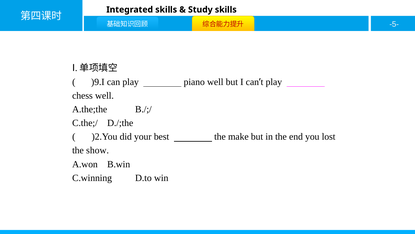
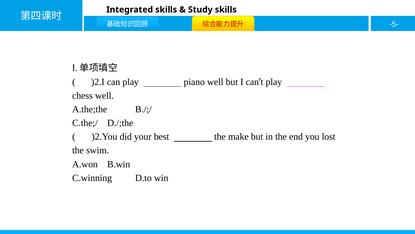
)9.I: )9.I -> )2.I (98, 82)
show: show -> swim (98, 150)
